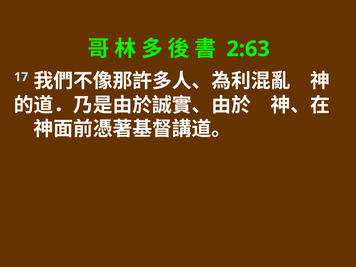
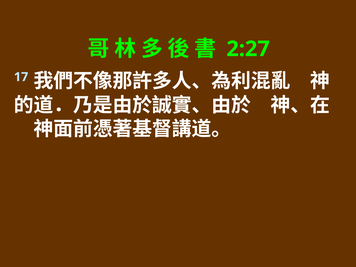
2:63: 2:63 -> 2:27 (248, 49)
